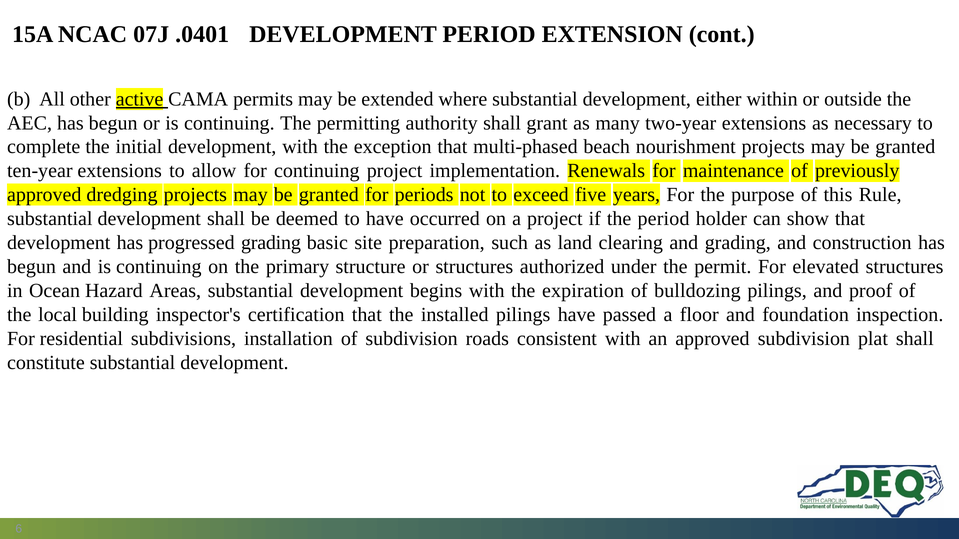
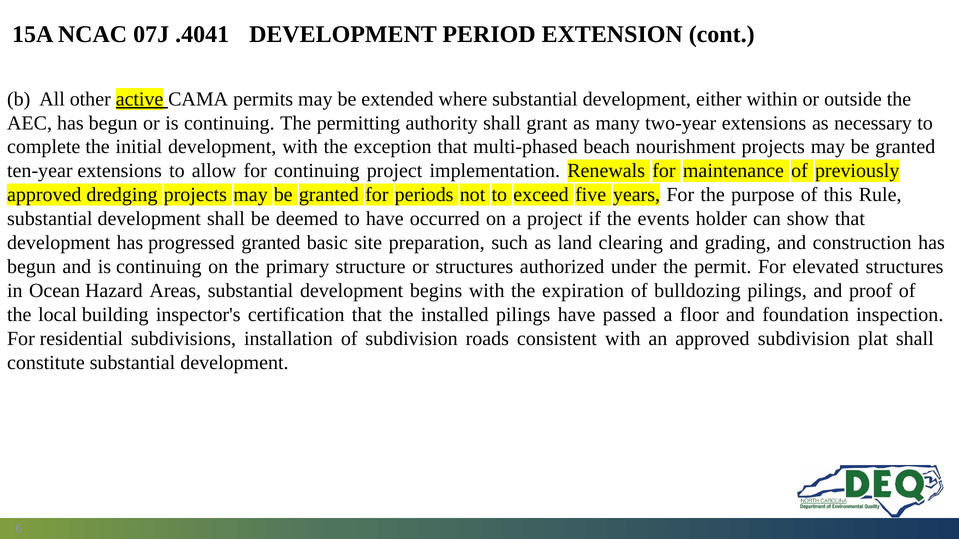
.0401: .0401 -> .4041 (202, 35)
the period: period -> events (664, 219)
progressed grading: grading -> granted (271, 243)
